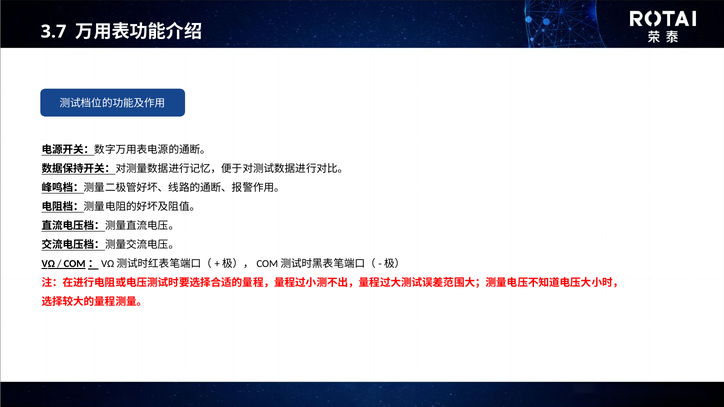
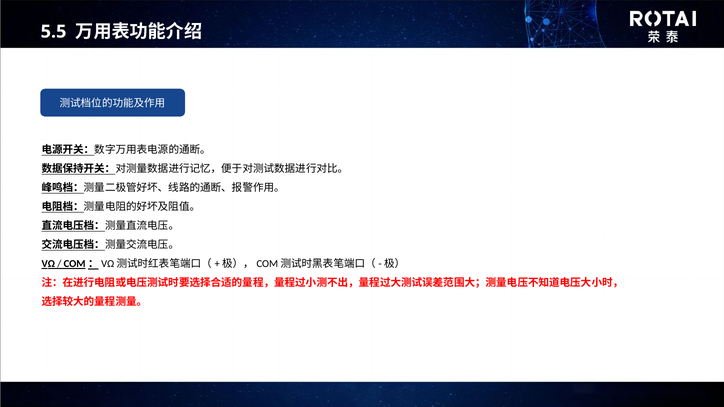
3.7: 3.7 -> 5.5 (54, 32)
